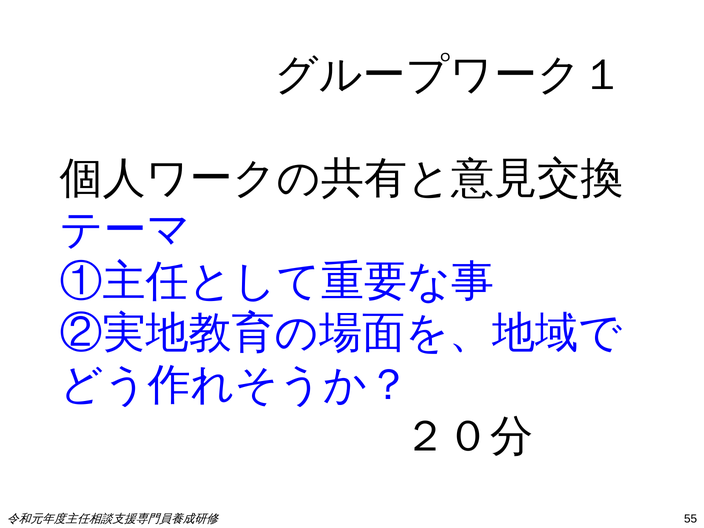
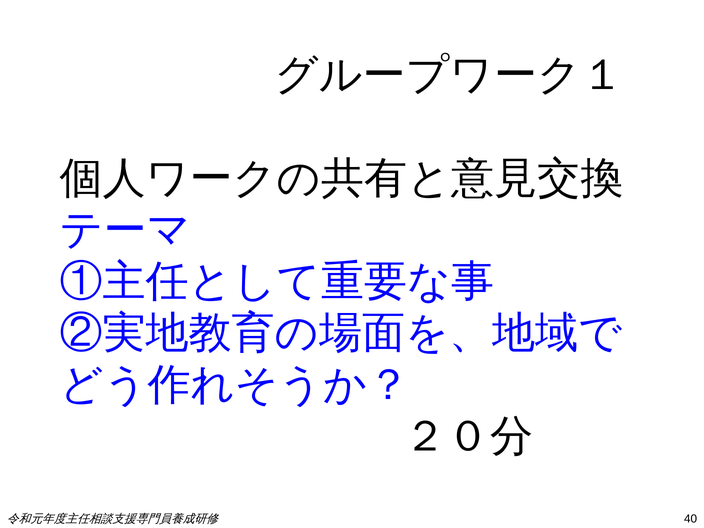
55: 55 -> 40 (691, 519)
